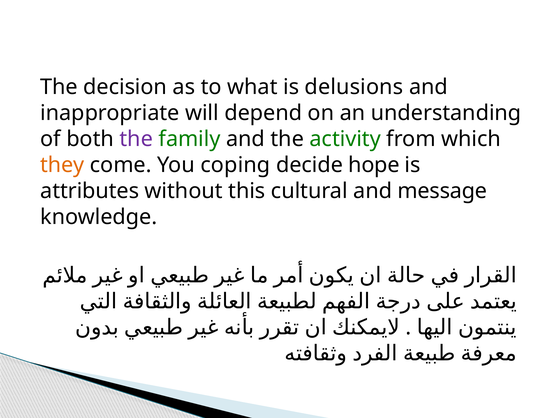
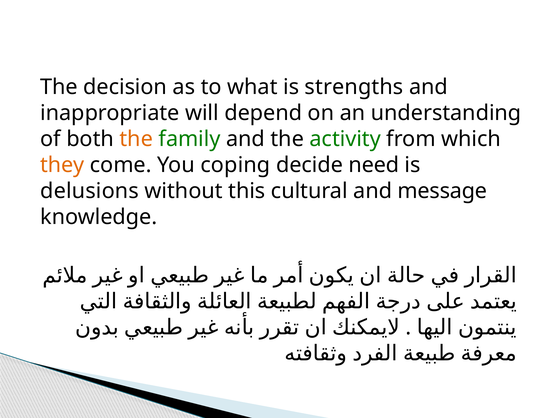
delusions: delusions -> strengths (354, 87)
the colour: purple -> orange (136, 139)
hope: hope -> need (374, 165)
attributes: attributes -> delusions (90, 191)
